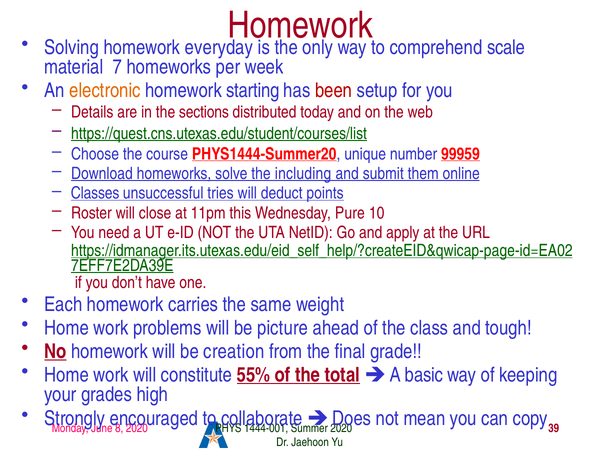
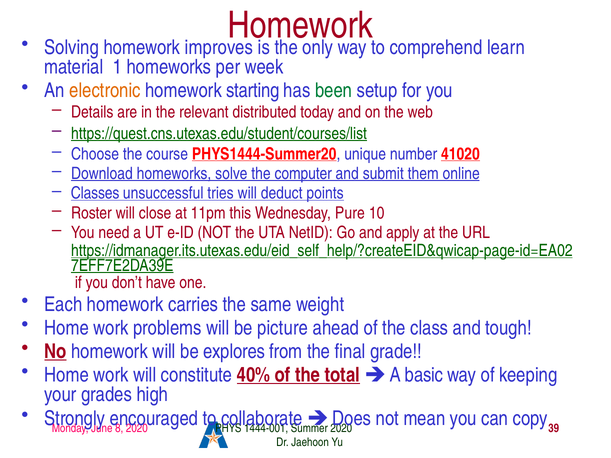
everyday: everyday -> improves (219, 48)
scale: scale -> learn (506, 48)
7: 7 -> 1 (117, 67)
been colour: red -> green (334, 91)
sections: sections -> relevant (204, 112)
99959: 99959 -> 41020 (460, 154)
including: including -> computer (303, 174)
creation: creation -> explores (234, 352)
55%: 55% -> 40% (253, 375)
